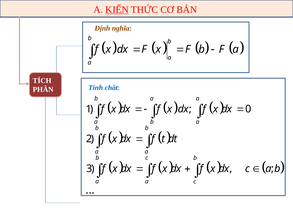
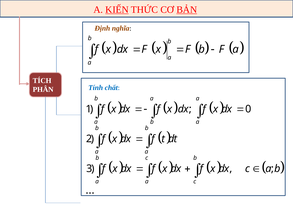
BẢN underline: none -> present (187, 10)
